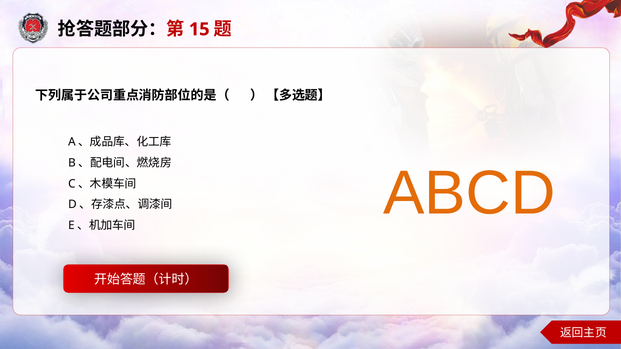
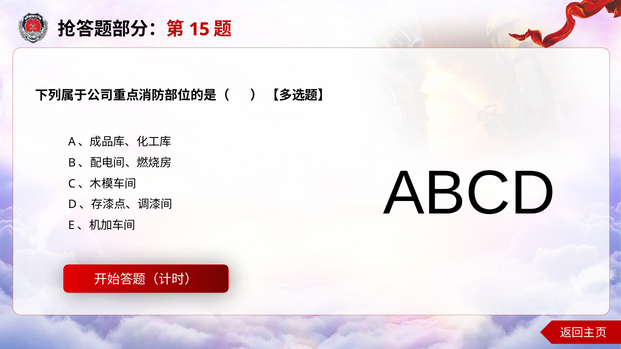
ABCD colour: orange -> black (469, 194)
